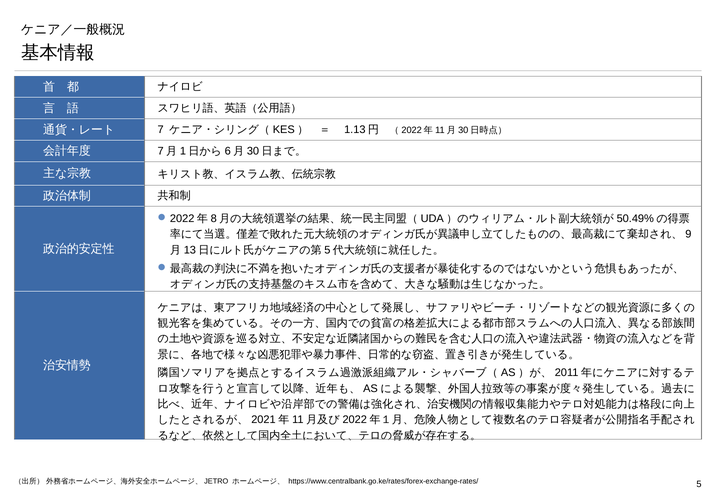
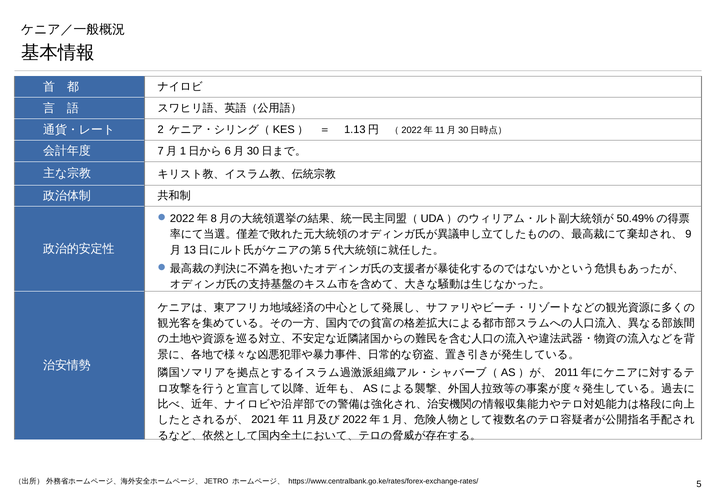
7: 7 -> 2 (161, 130)
